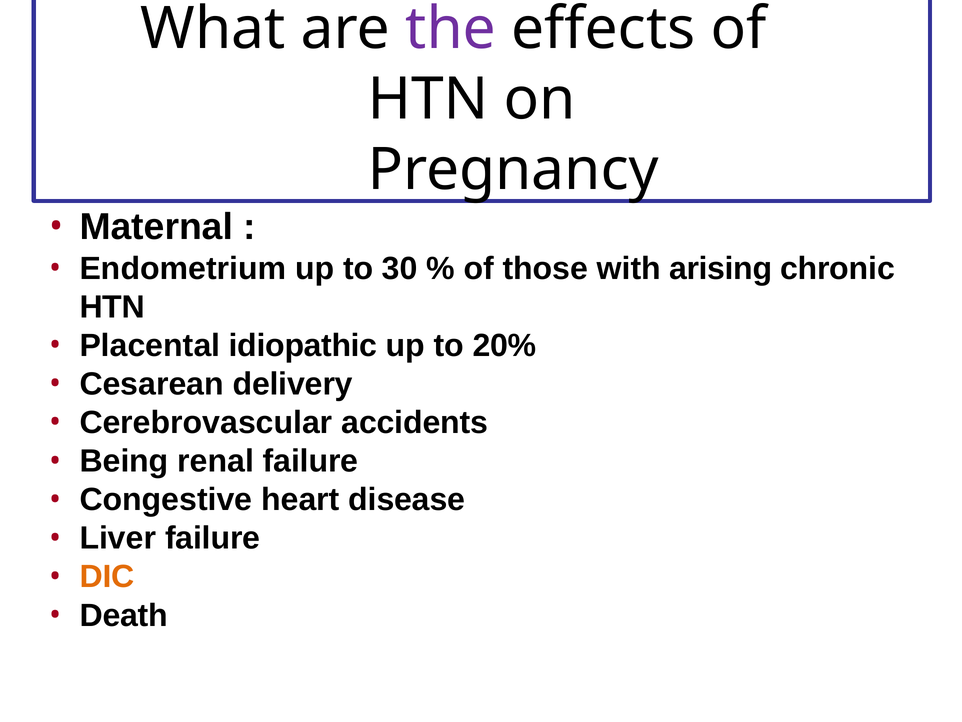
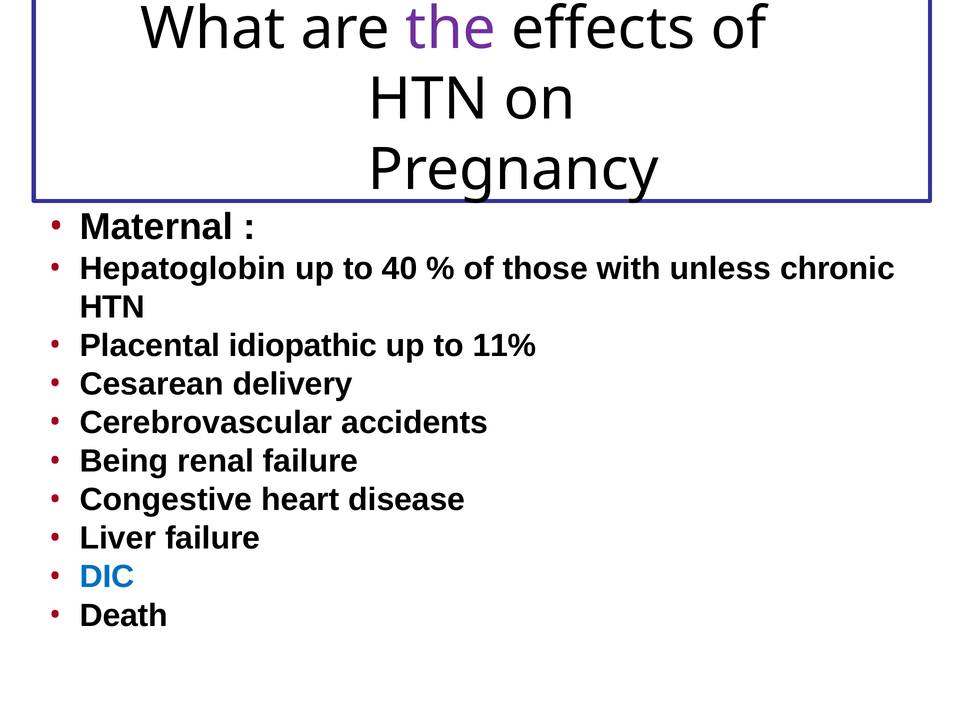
Endometrium: Endometrium -> Hepatoglobin (183, 269)
30: 30 -> 40 (400, 269)
arising: arising -> unless (720, 269)
20%: 20% -> 11% (505, 346)
DIC colour: orange -> blue (107, 576)
